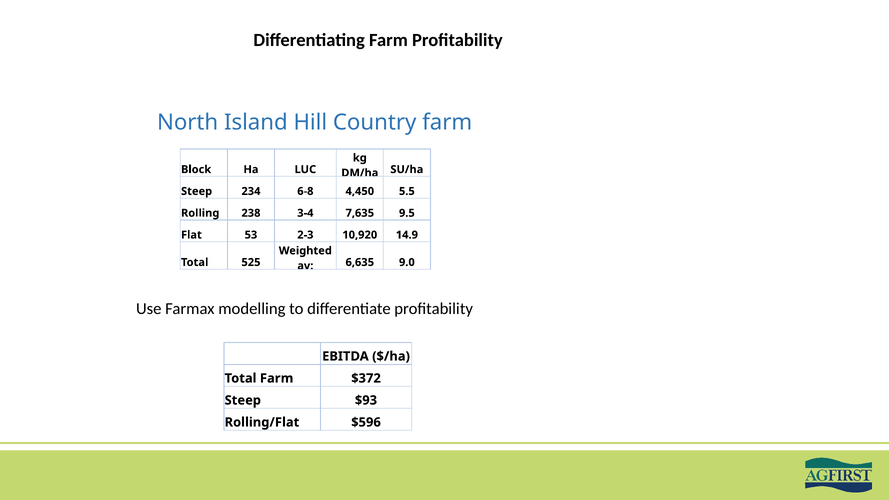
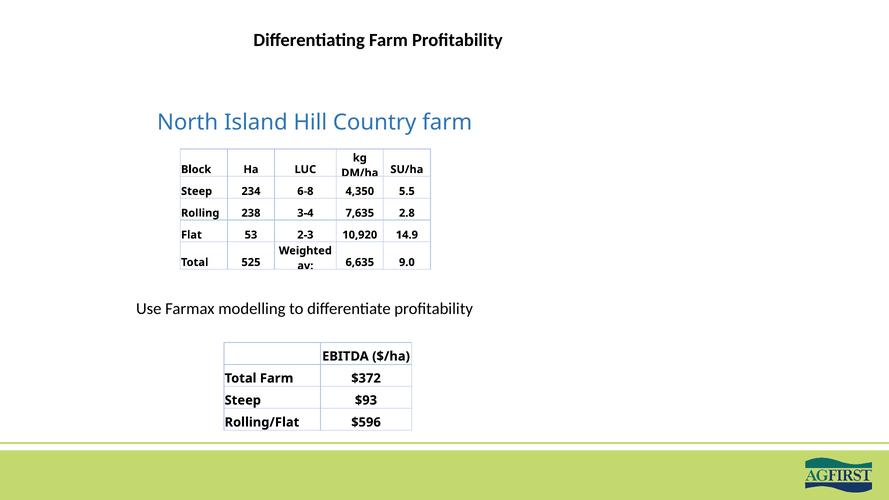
4,450: 4,450 -> 4,350 (360, 191)
9.5: 9.5 -> 2.8 (407, 213)
